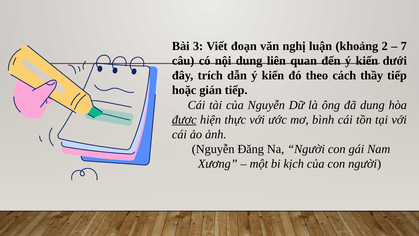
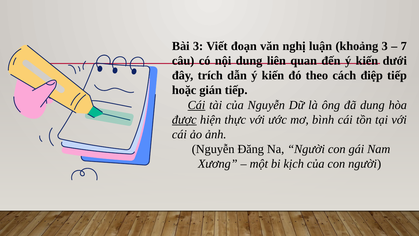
khoảng 2: 2 -> 3 (385, 46)
thầy: thầy -> điệp (372, 75)
Cái underline: none -> present (196, 105)
